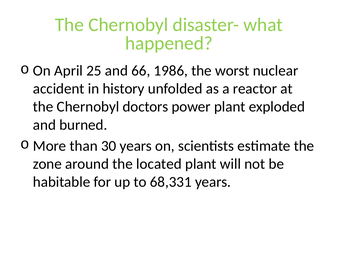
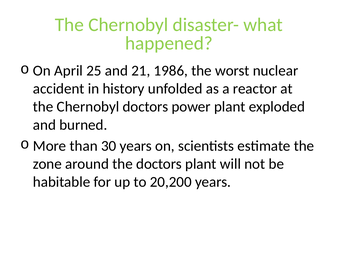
66: 66 -> 21 (141, 71)
the located: located -> doctors (159, 164)
68,331: 68,331 -> 20,200 (171, 182)
